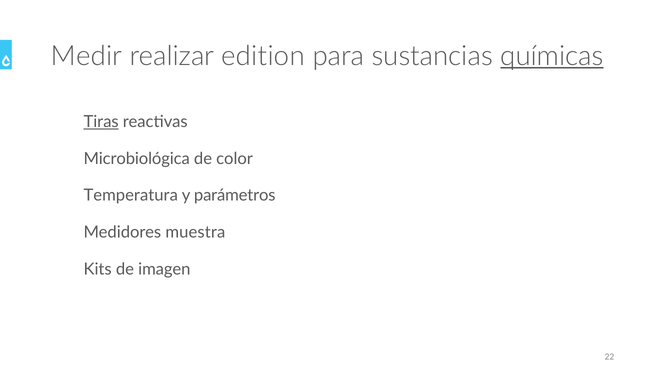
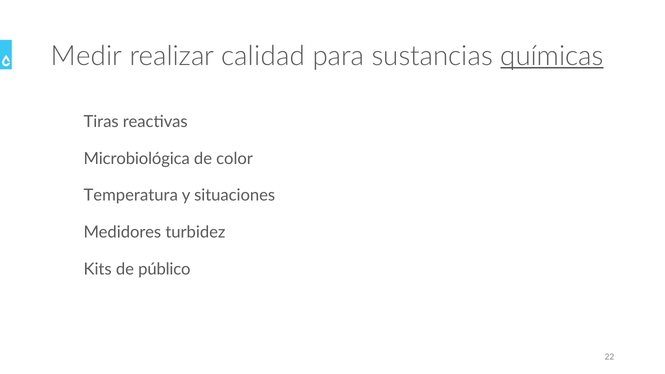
edition: edition -> calidad (263, 56)
Tiras underline: present -> none (101, 122)
parámetros: parámetros -> situaciones (235, 196)
muestra: muestra -> turbidez (195, 232)
imagen: imagen -> público (164, 269)
